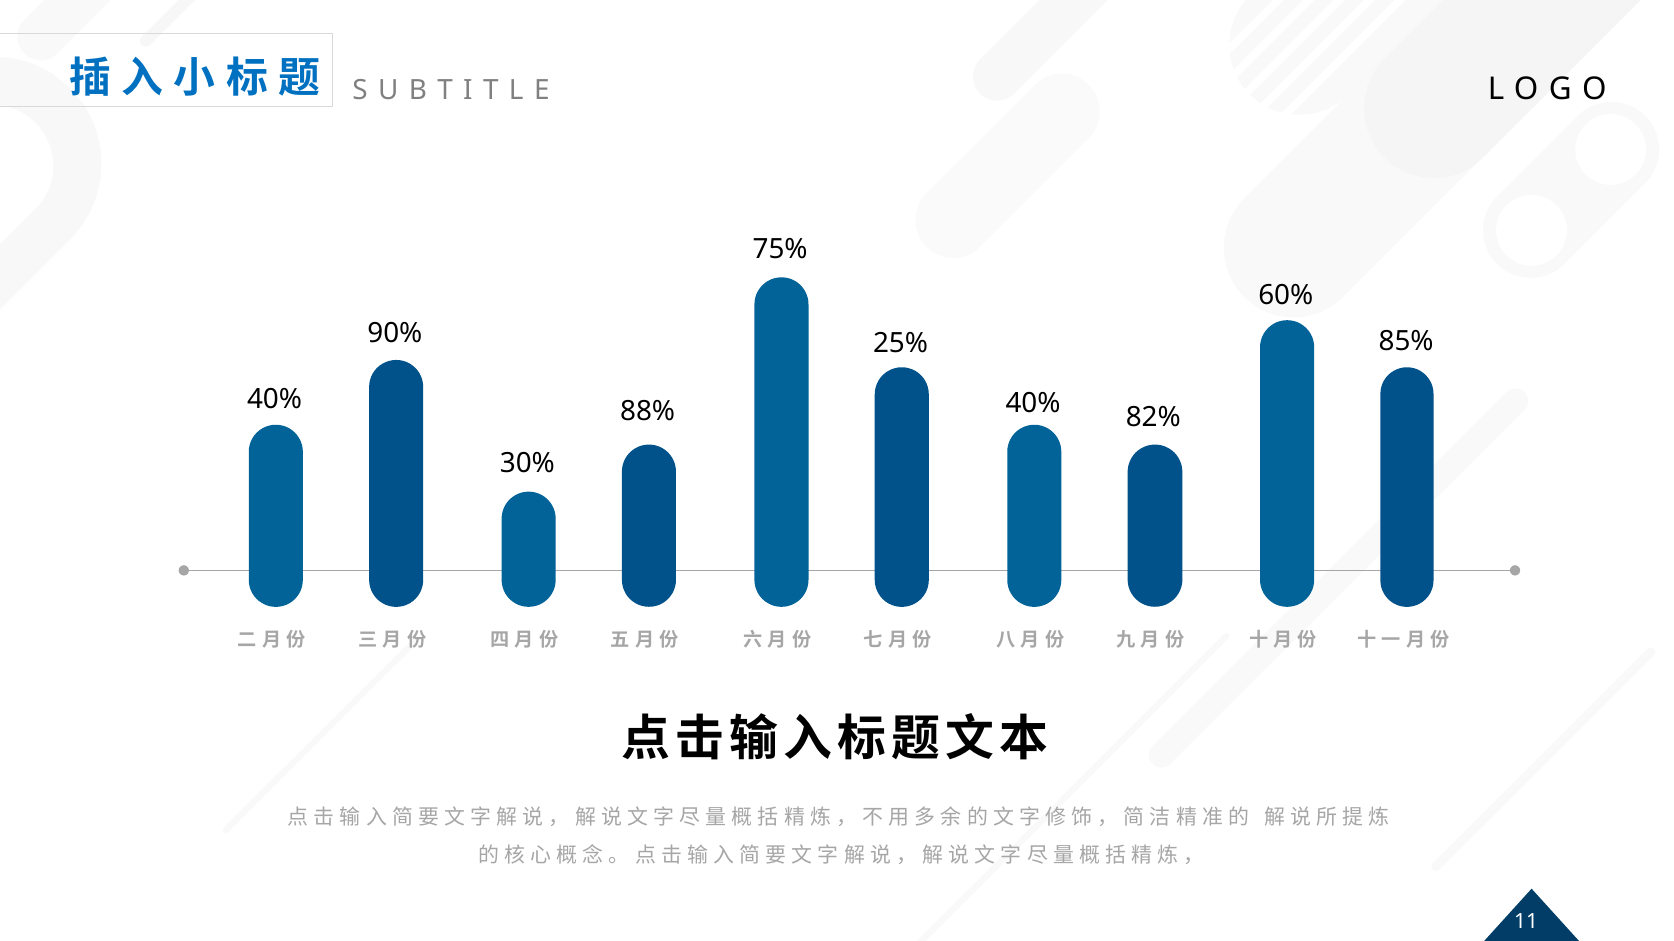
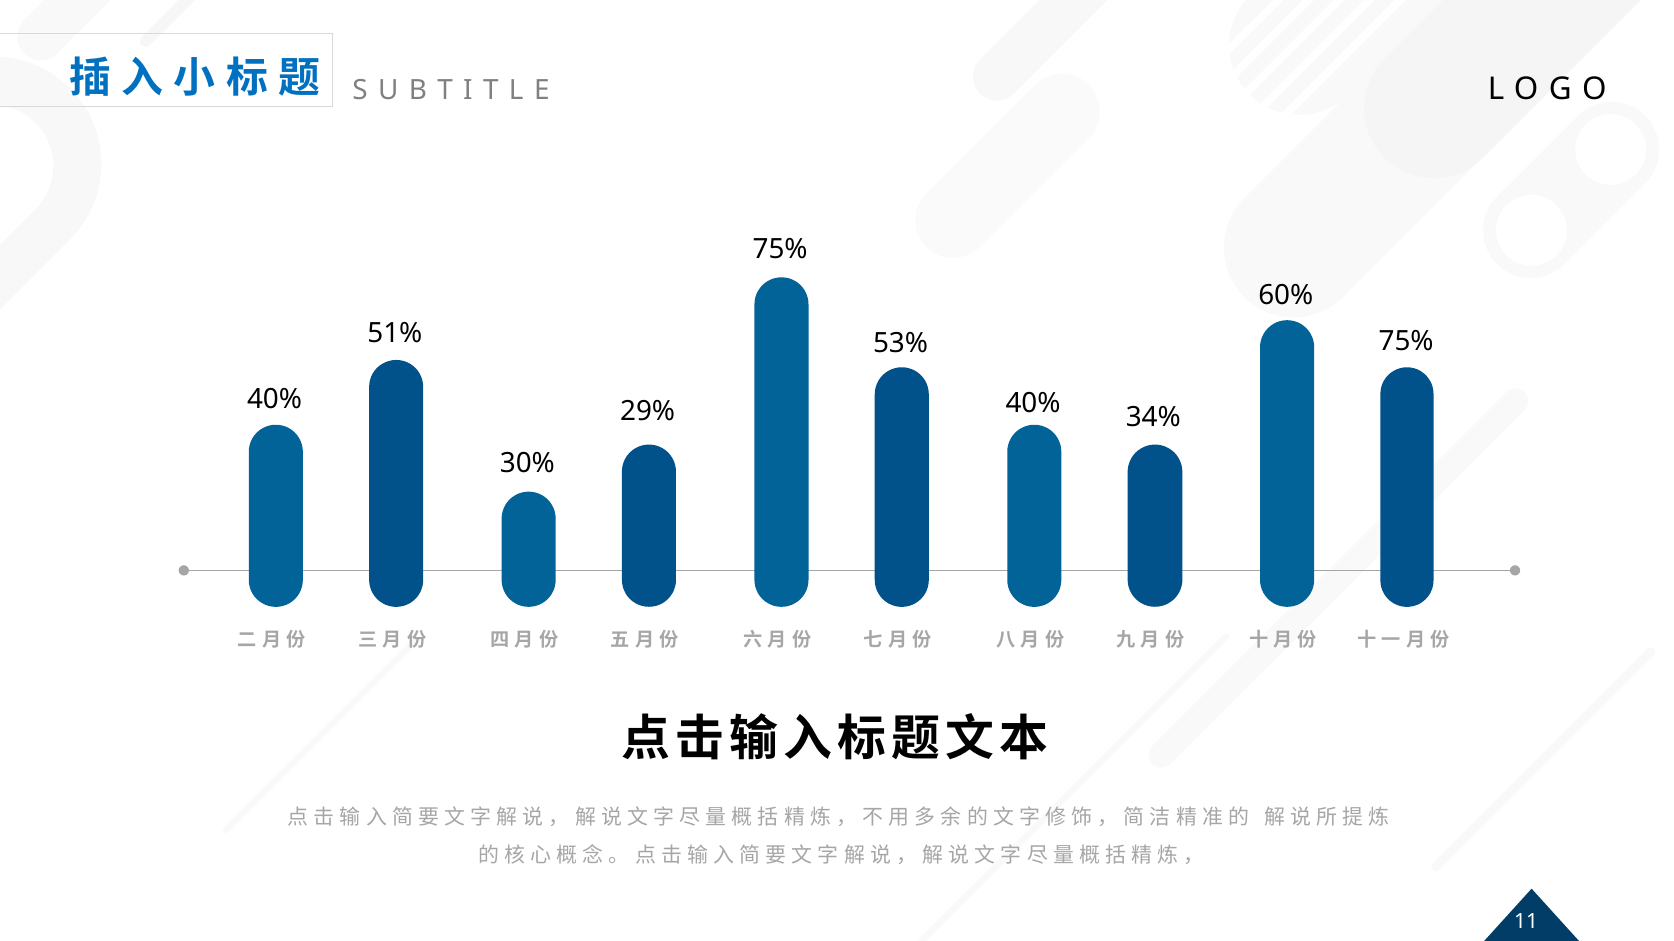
90%: 90% -> 51% (395, 334)
85%: 85% -> 75% (1406, 342)
25%: 25% -> 53% (900, 343)
88%: 88% -> 29% (648, 412)
82%: 82% -> 34% (1153, 417)
